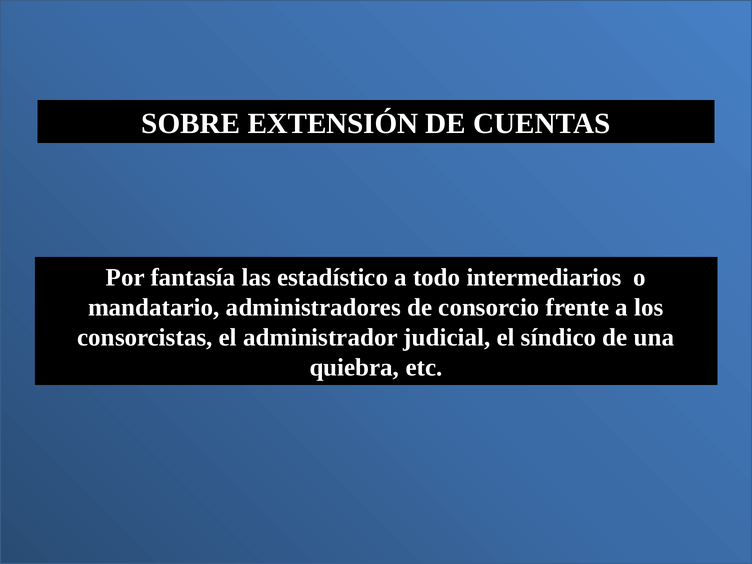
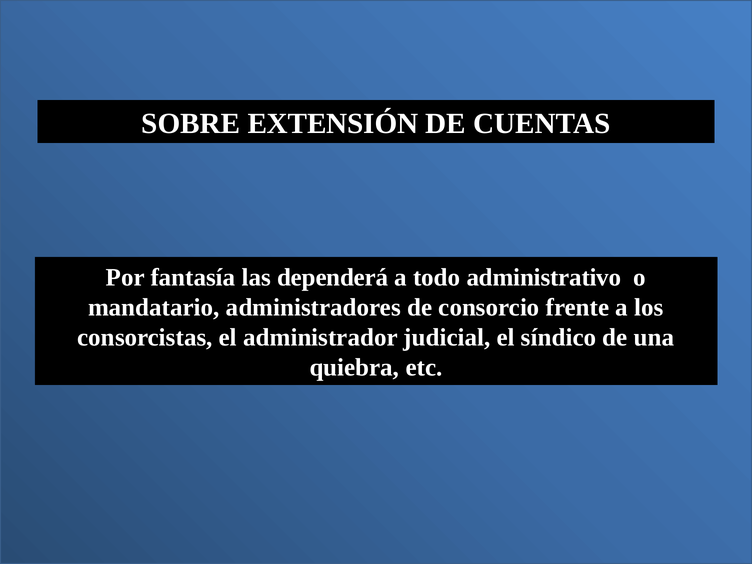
estadístico: estadístico -> dependerá (333, 277)
intermediarios: intermediarios -> administrativo (544, 277)
